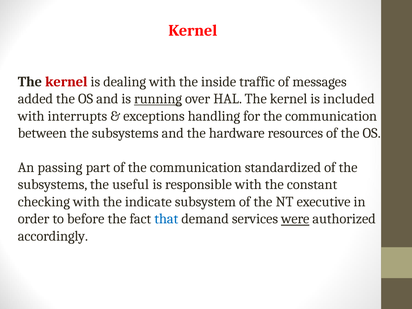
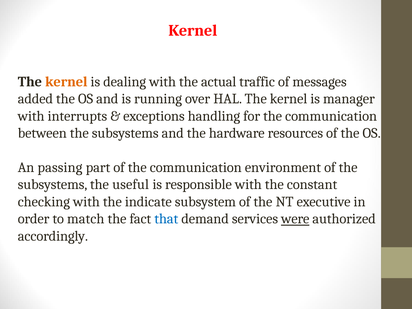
kernel colour: red -> orange (66, 82)
inside: inside -> actual (219, 82)
running underline: present -> none (158, 99)
included: included -> manager (349, 99)
standardized: standardized -> environment (283, 167)
before: before -> match (86, 219)
